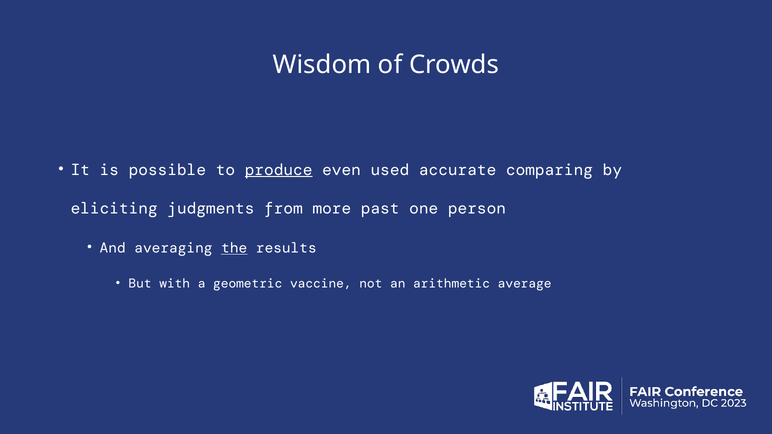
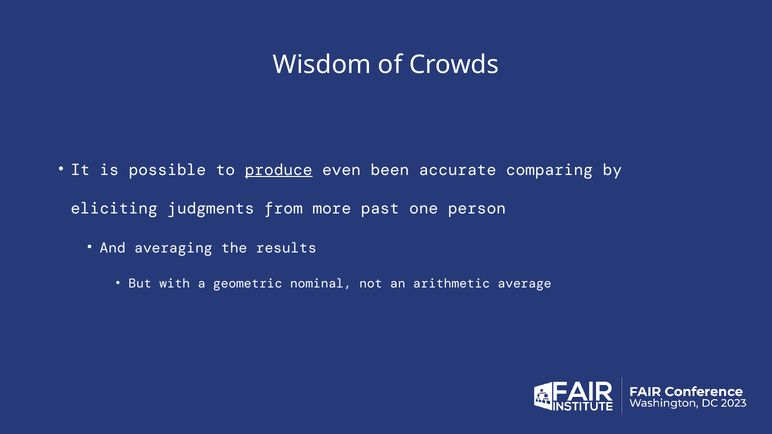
used: used -> been (390, 170)
the underline: present -> none (234, 248)
vaccine: vaccine -> nominal (321, 284)
